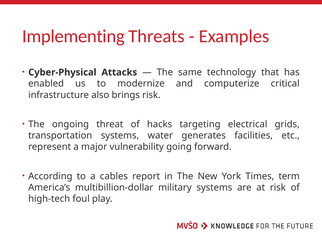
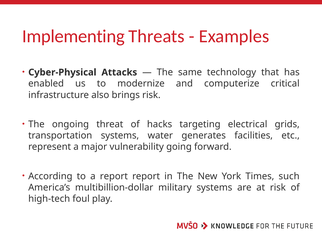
a cables: cables -> report (114, 176)
term: term -> such (289, 176)
